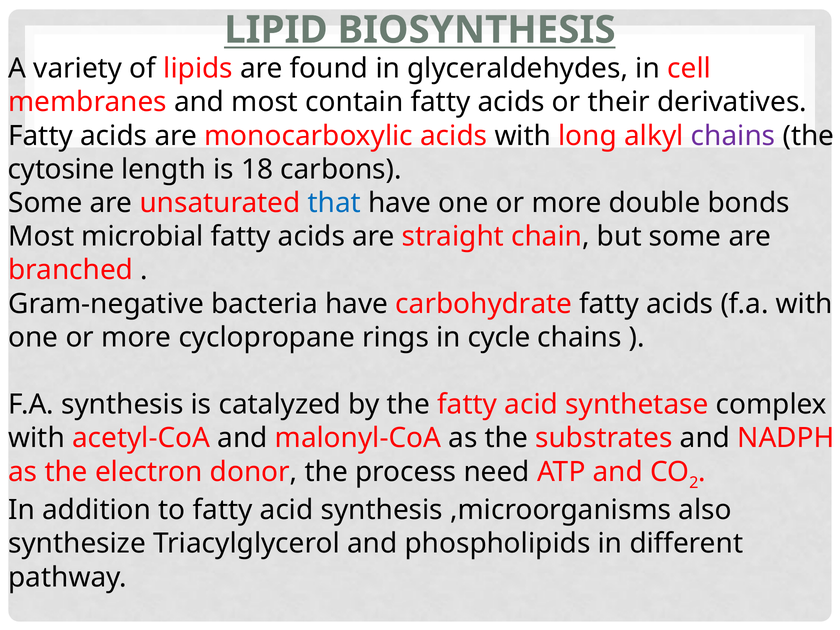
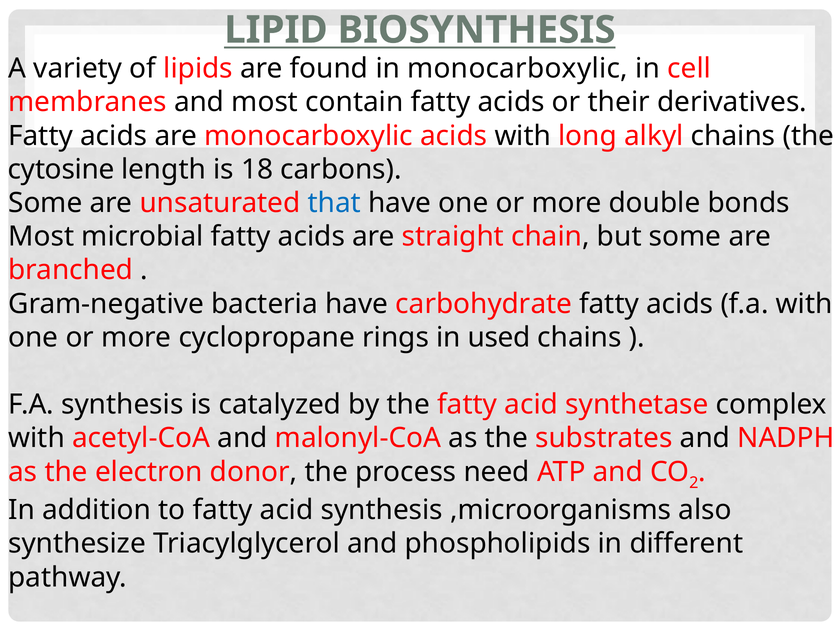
in glyceraldehydes: glyceraldehydes -> monocarboxylic (518, 69)
chains colour: purple -> black (733, 136)
cycle: cycle -> used (499, 337)
